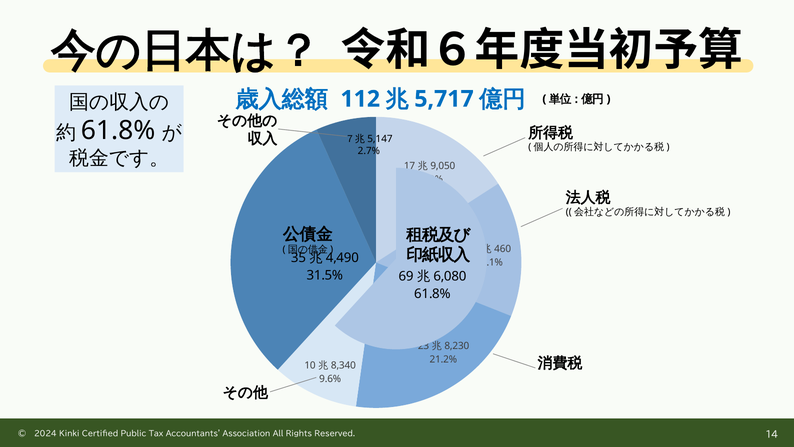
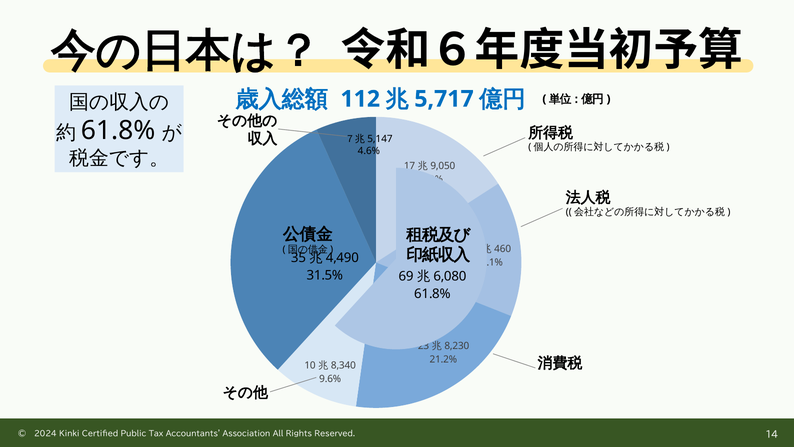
2.7%: 2.7% -> 4.6% (369, 151)
